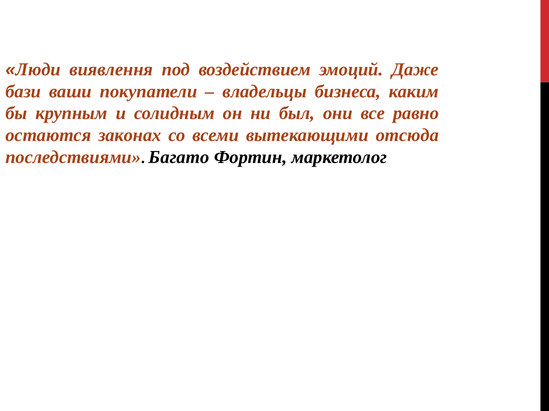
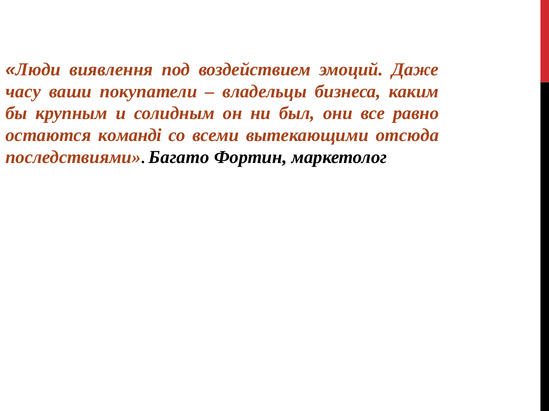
бази: бази -> часу (23, 91)
законах: законах -> команді (130, 135)
